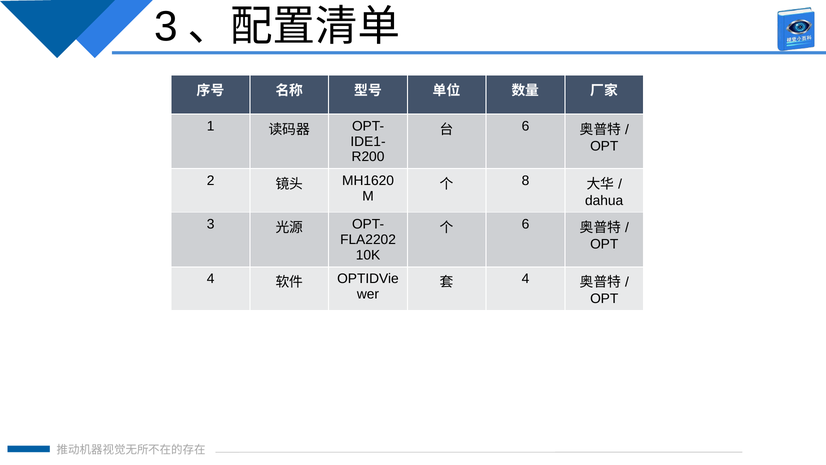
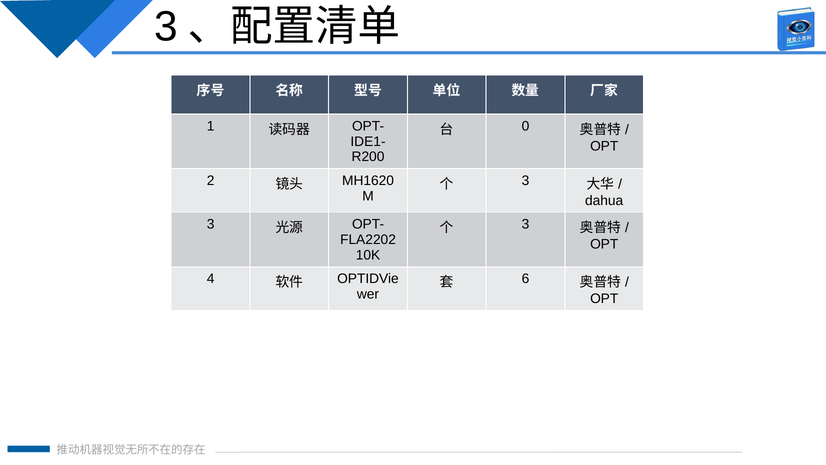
6: 6 -> 0 (526, 126)
8: 8 -> 3 (526, 181)
6: 6 -> 3 (526, 224)
4: 4 -> 6 (526, 279)
